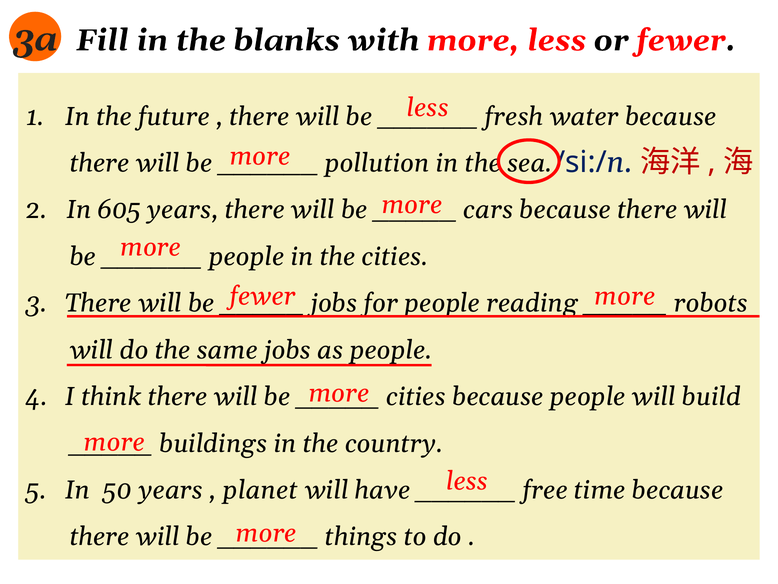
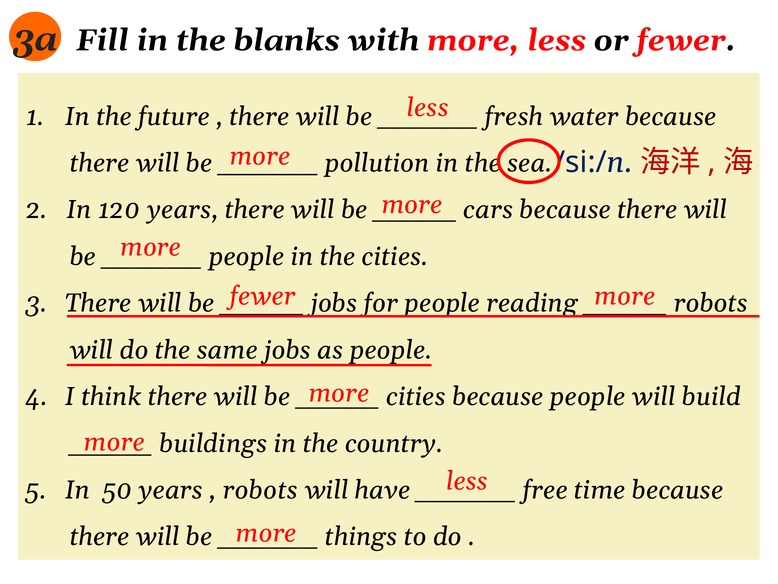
605: 605 -> 120 (119, 210)
planet: planet -> robots (260, 490)
